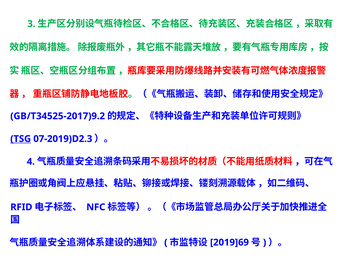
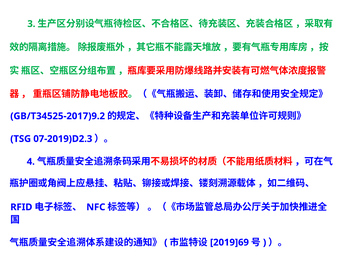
TSG underline: present -> none (21, 139)
